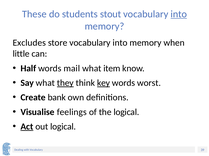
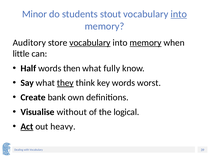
These: These -> Minor (34, 14)
Excludes: Excludes -> Auditory (29, 43)
vocabulary underline: none -> present (90, 43)
memory underline: none -> present (146, 43)
mail: mail -> then (72, 69)
item: item -> fully (112, 69)
key underline: present -> none (104, 83)
feelings: feelings -> without (72, 113)
out logical: logical -> heavy (63, 127)
